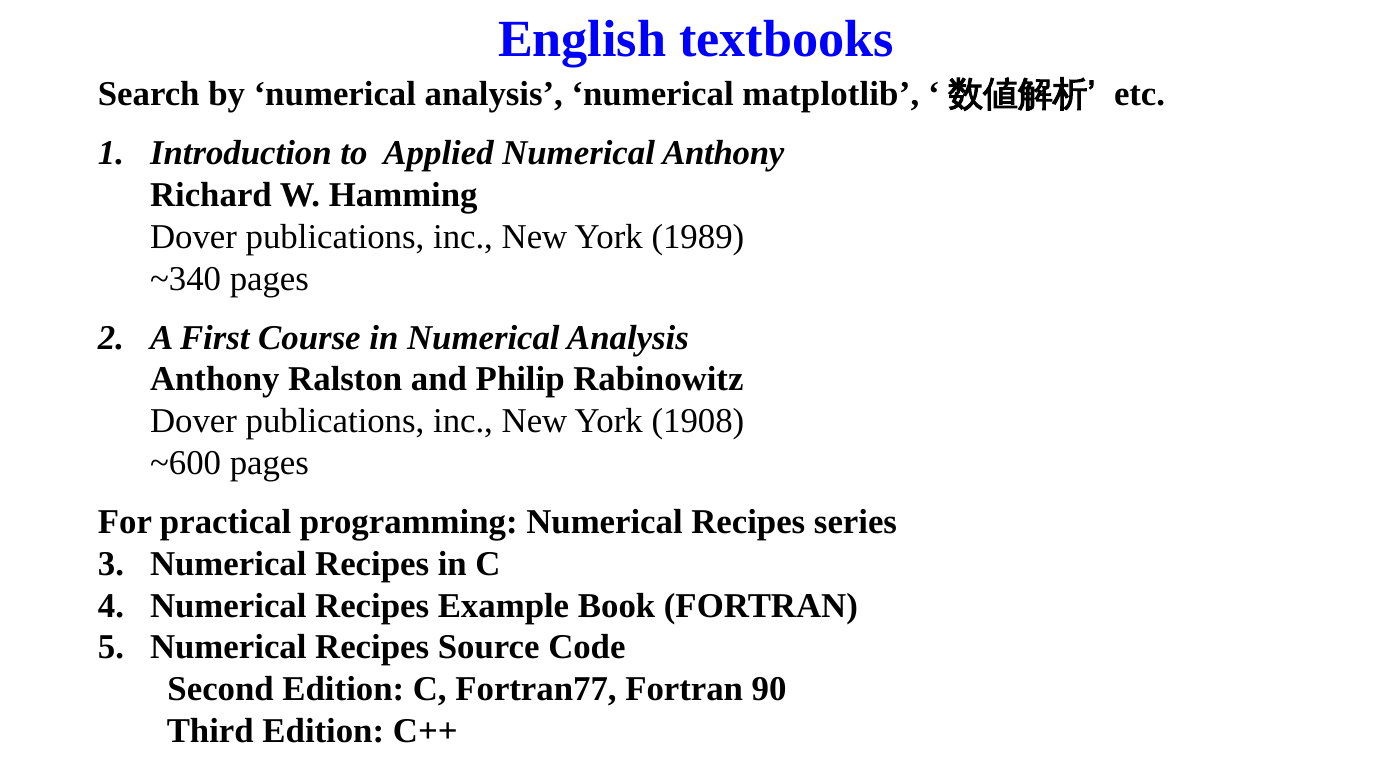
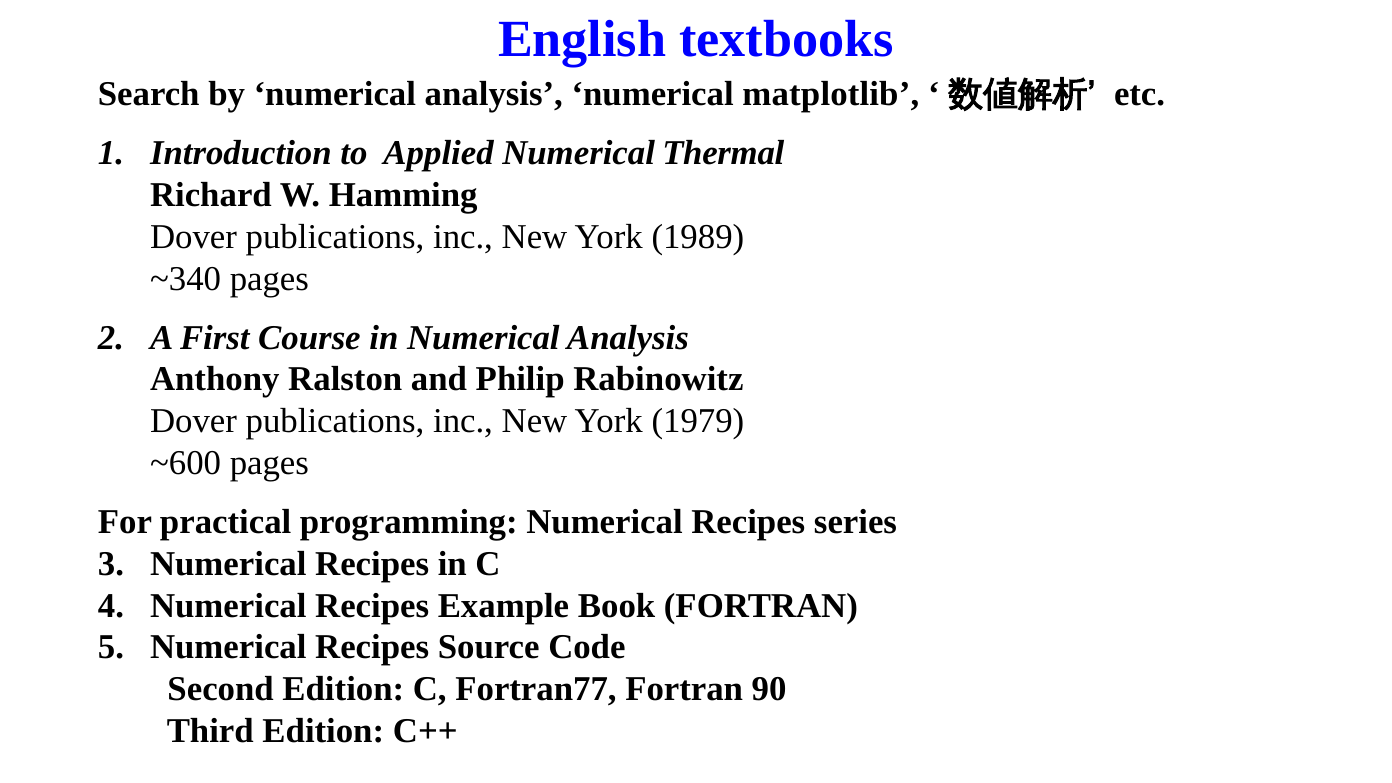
Numerical Anthony: Anthony -> Thermal (723, 153)
1908: 1908 -> 1979 (698, 421)
